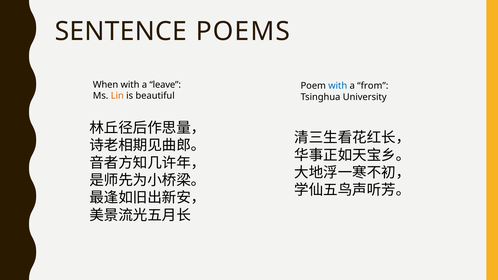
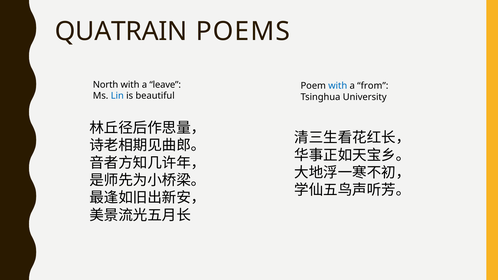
SENTENCE: SENTENCE -> QUATRAIN (121, 32)
When: When -> North (106, 85)
Lin colour: orange -> blue (117, 96)
